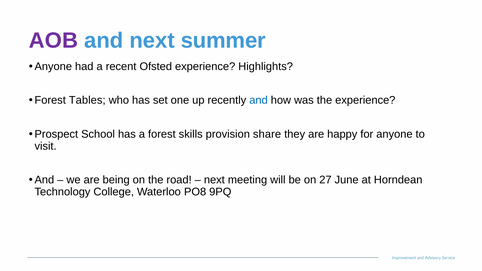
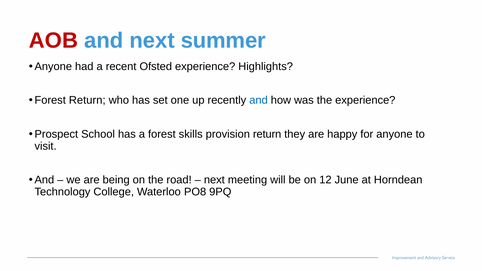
AOB colour: purple -> red (53, 40)
Forest Tables: Tables -> Return (87, 100)
provision share: share -> return (267, 134)
27: 27 -> 12 (325, 180)
